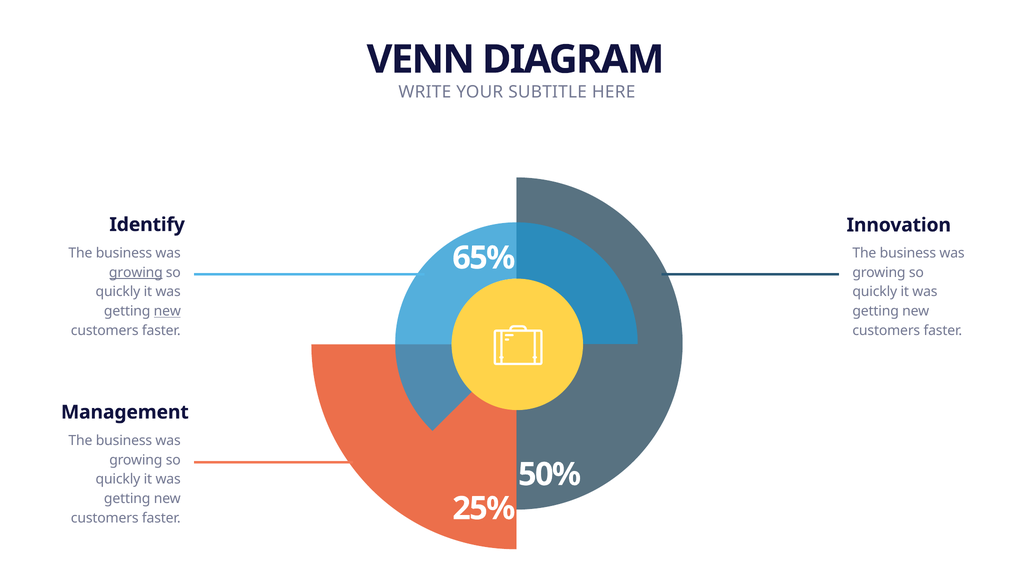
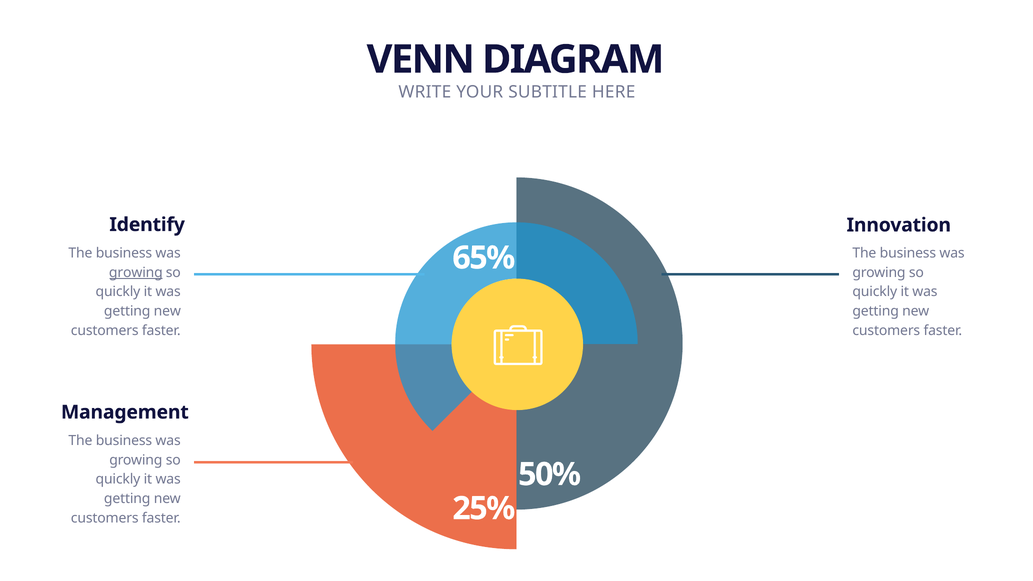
new underline: present -> none (167, 311)
